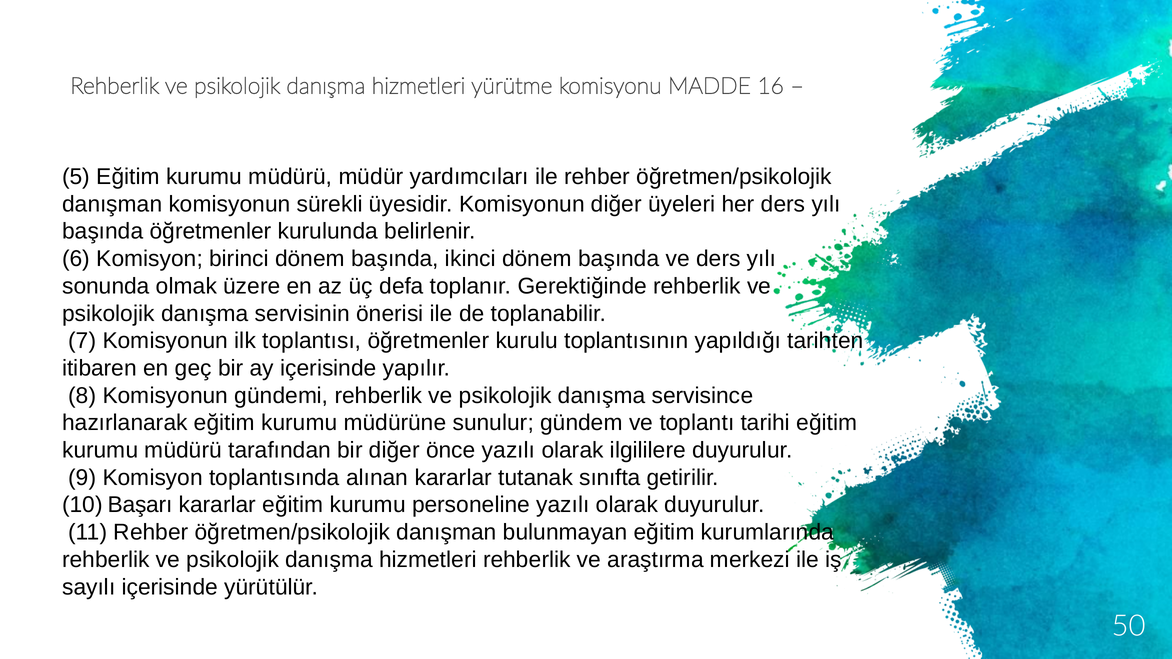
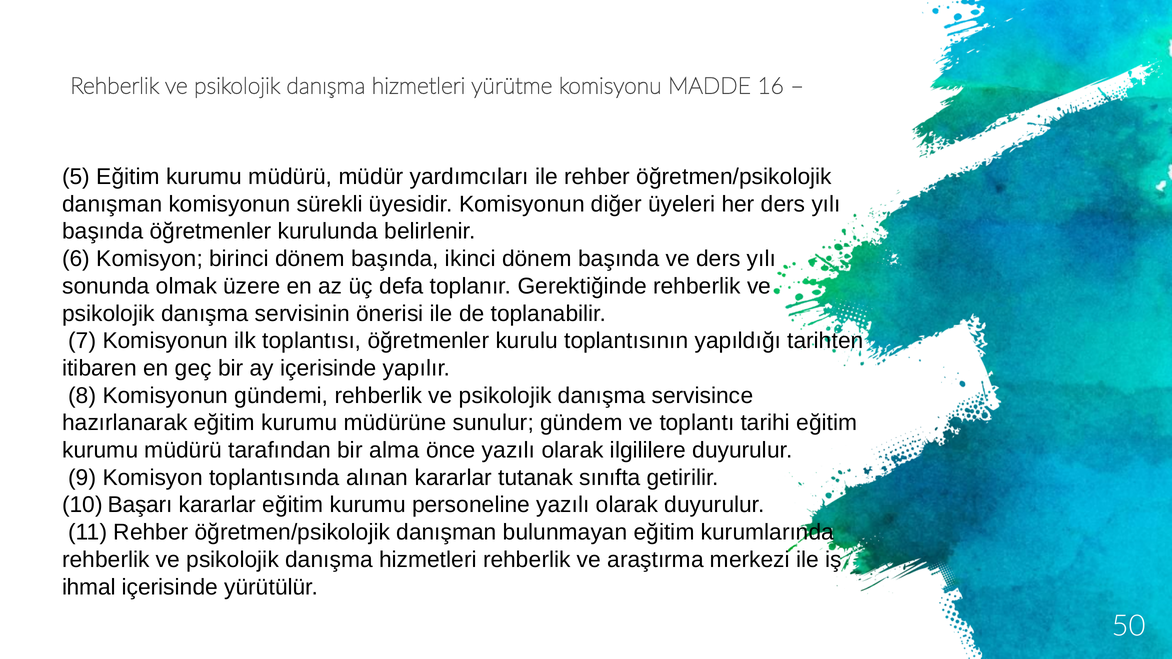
bir diğer: diğer -> alma (394, 450)
sayılı: sayılı -> ihmal (89, 587)
